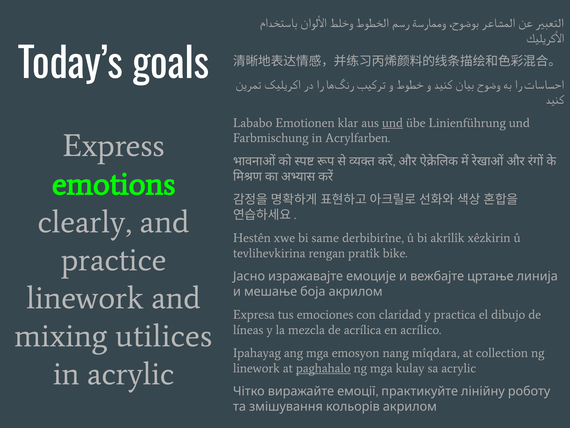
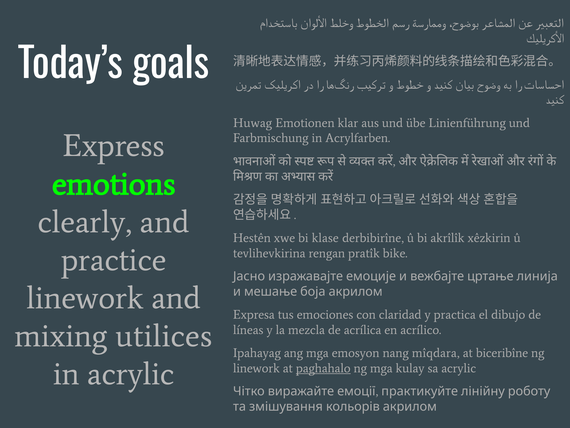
Lababo: Lababo -> Huwag (253, 123)
und underline: present -> none (392, 123)
same: same -> klase (325, 238)
collection: collection -> biceribîne (502, 353)
